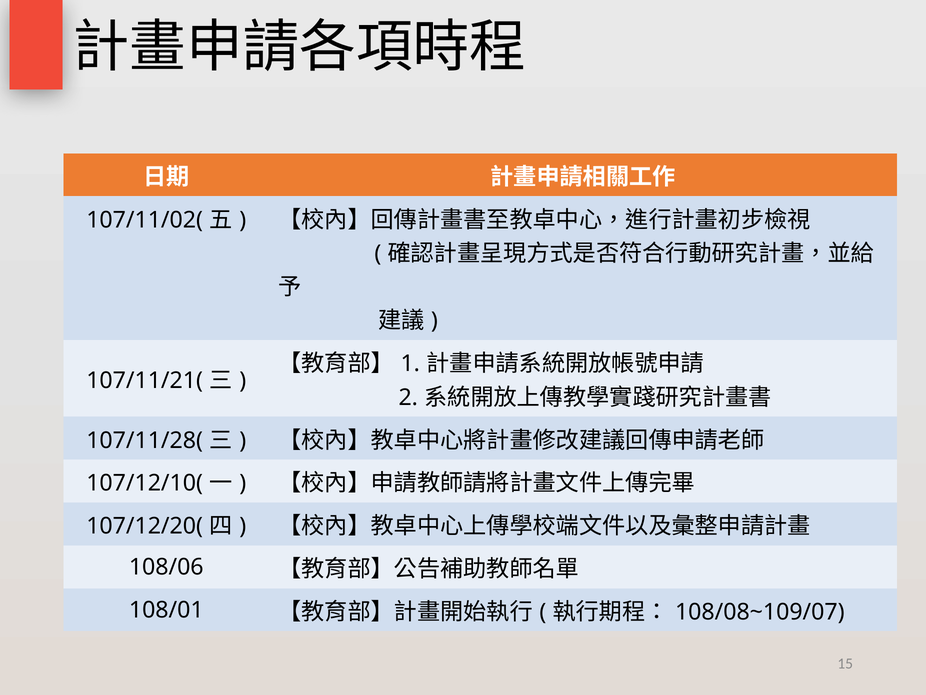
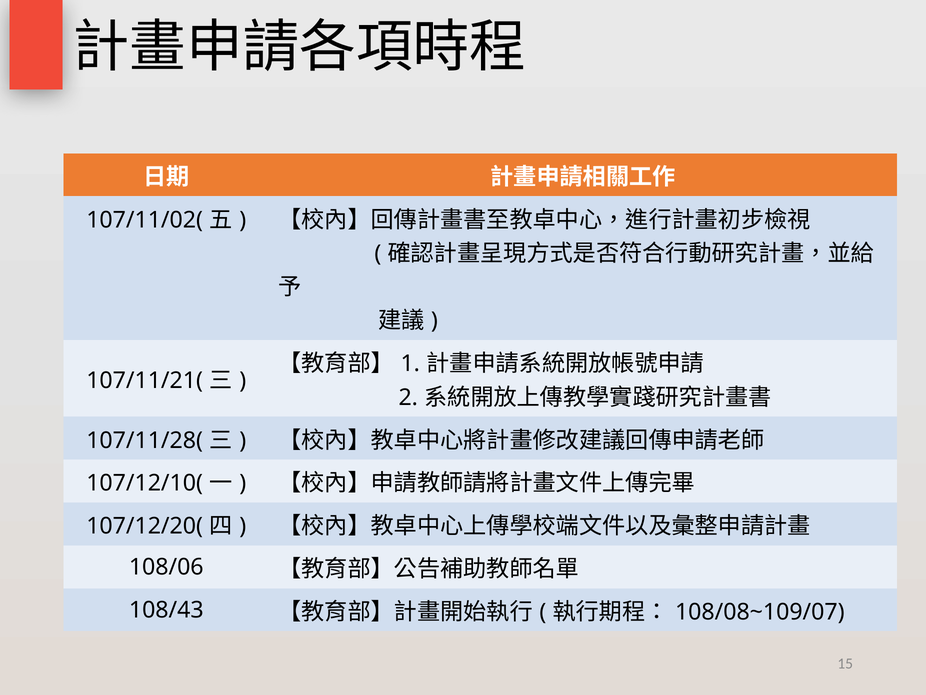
108/01: 108/01 -> 108/43 (166, 609)
